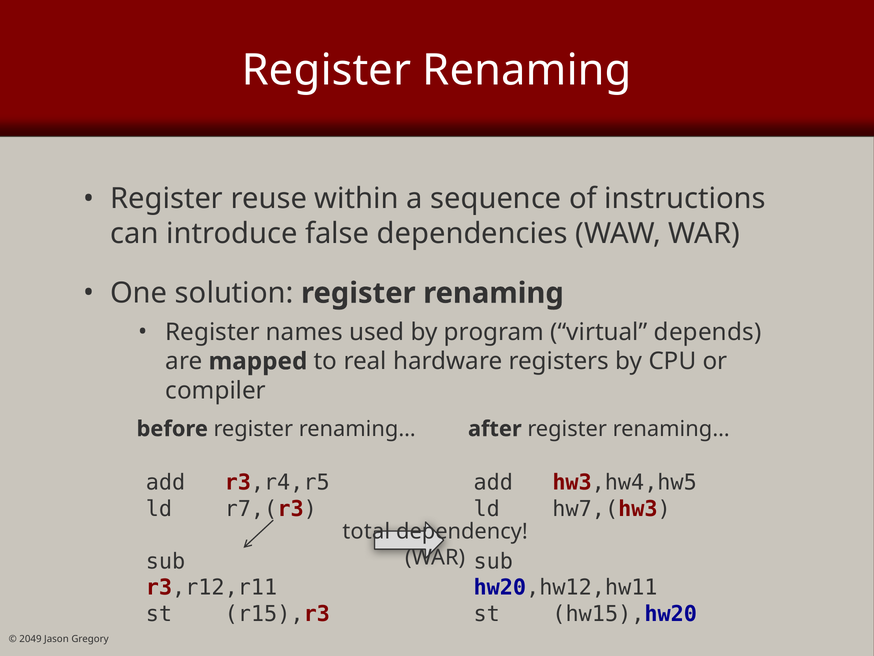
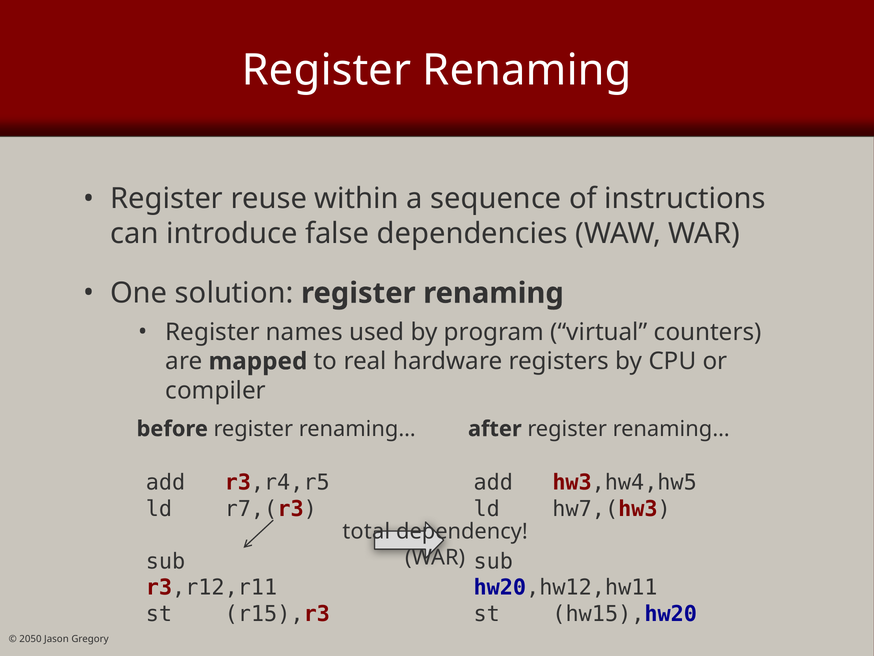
depends: depends -> counters (708, 332)
2049: 2049 -> 2050 (30, 639)
